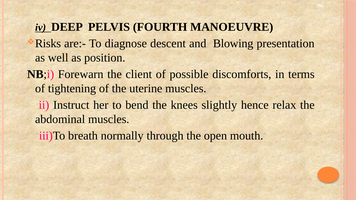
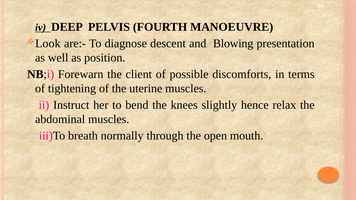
Risks: Risks -> Look (48, 44)
